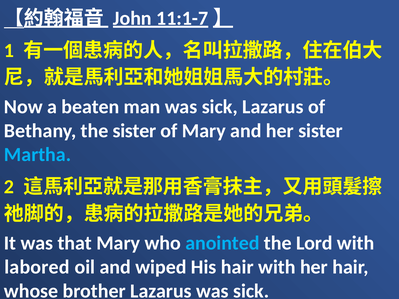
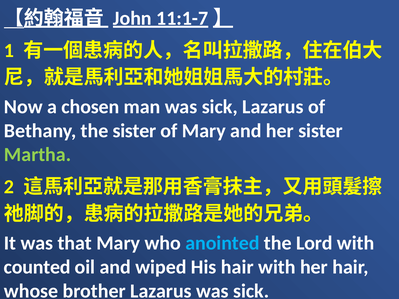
beaten: beaten -> chosen (90, 107)
Martha colour: light blue -> light green (38, 155)
labored: labored -> counted (37, 267)
